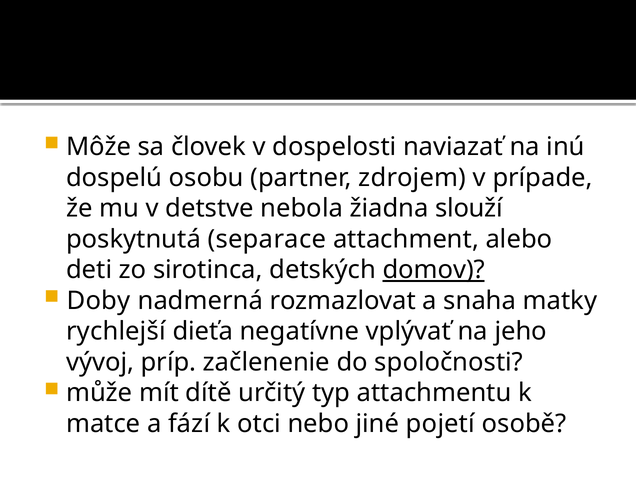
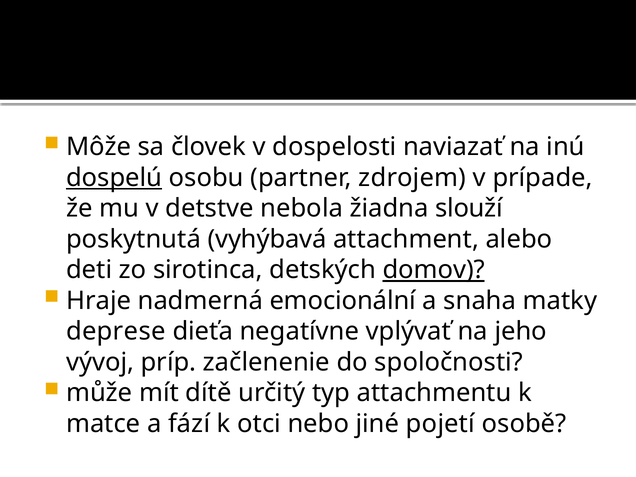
dospelú underline: none -> present (114, 178)
separace: separace -> vyhýbavá (267, 239)
Doby: Doby -> Hraje (99, 301)
rozmazlovat: rozmazlovat -> emocionální (343, 301)
rychlejší: rychlejší -> deprese (116, 331)
